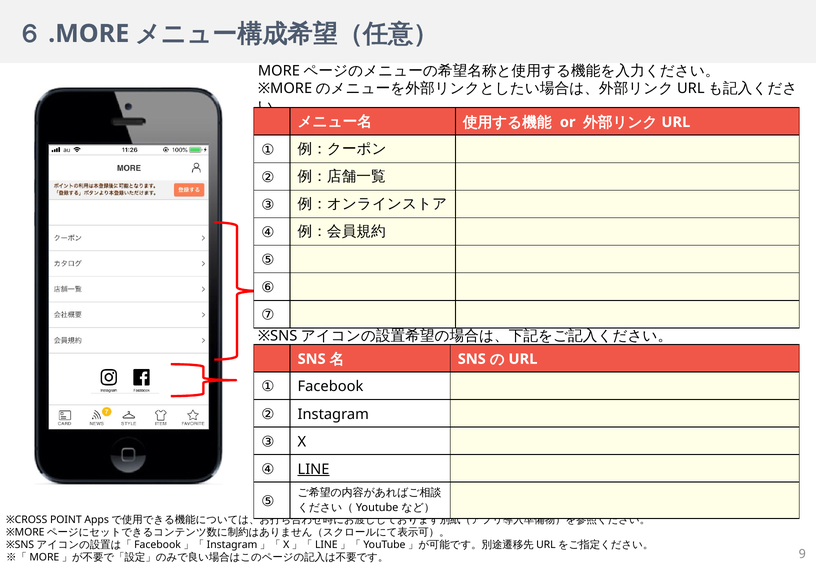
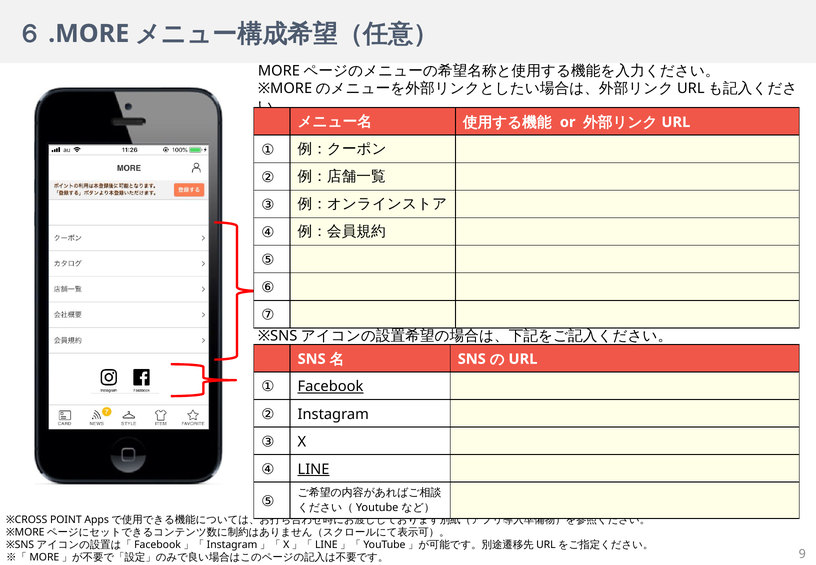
Facebook underline: none -> present (330, 387)
